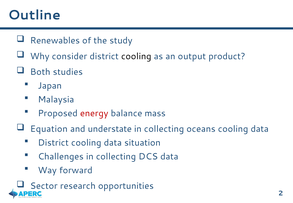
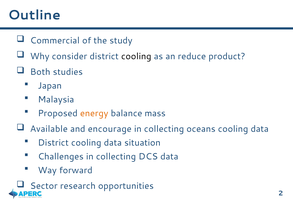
Renewables: Renewables -> Commercial (55, 41)
output: output -> reduce (192, 56)
energy colour: red -> orange (94, 113)
Equation: Equation -> Available (49, 129)
understate: understate -> encourage (110, 129)
